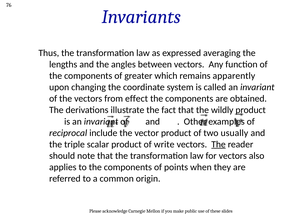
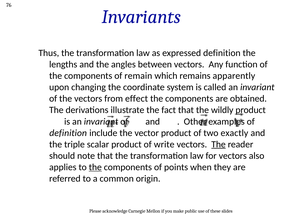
expressed averaging: averaging -> definition (222, 53)
greater: greater -> remain (138, 76)
reciprocal: reciprocal -> definition (68, 133)
usually: usually -> exactly (234, 133)
the underline: none -> present (95, 167)
